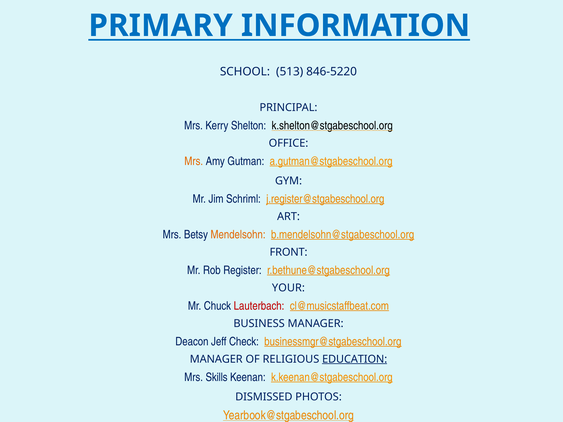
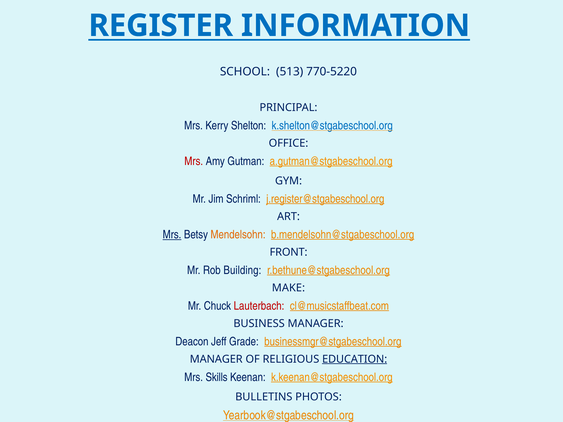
PRIMARY: PRIMARY -> REGISTER (161, 26)
846-5220: 846-5220 -> 770-5220 (332, 72)
k.shelton@stgabeschool.org colour: black -> blue (332, 126)
Mrs colour: orange -> red (194, 161)
Mrs underline: none -> present (172, 235)
Register: Register -> Building (242, 270)
YOUR: YOUR -> MAKE (288, 288)
Check: Check -> Grade (244, 342)
DISMISSED: DISMISSED -> BULLETINS (264, 397)
